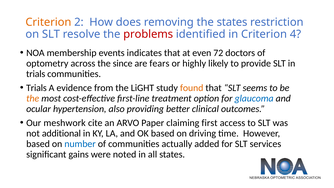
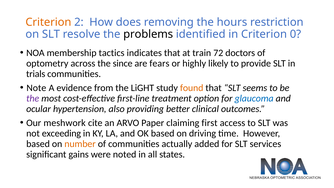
the states: states -> hours (232, 22)
problems colour: red -> black (148, 34)
4: 4 -> 0 (295, 34)
events: events -> tactics (112, 53)
even: even -> train (202, 53)
Trials: Trials -> Note (36, 88)
the colour: orange -> purple (33, 98)
additional: additional -> exceeding (61, 133)
number colour: blue -> orange (80, 144)
